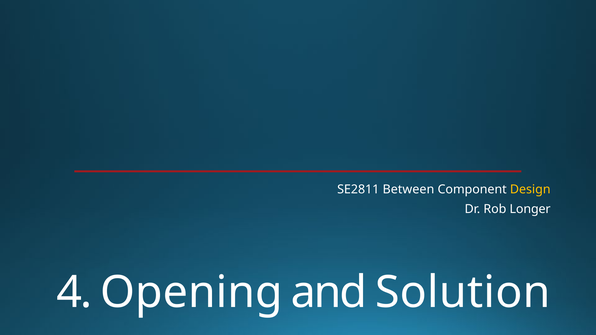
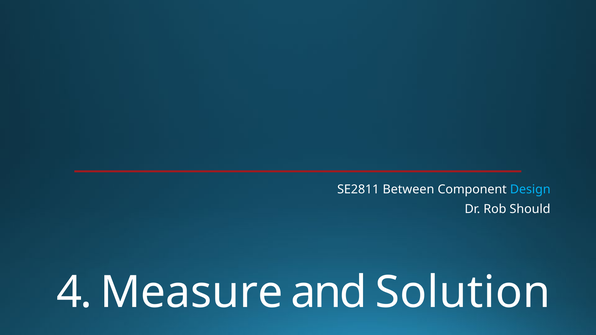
Design colour: yellow -> light blue (530, 189)
Longer: Longer -> Should (530, 209)
Opening: Opening -> Measure (192, 293)
